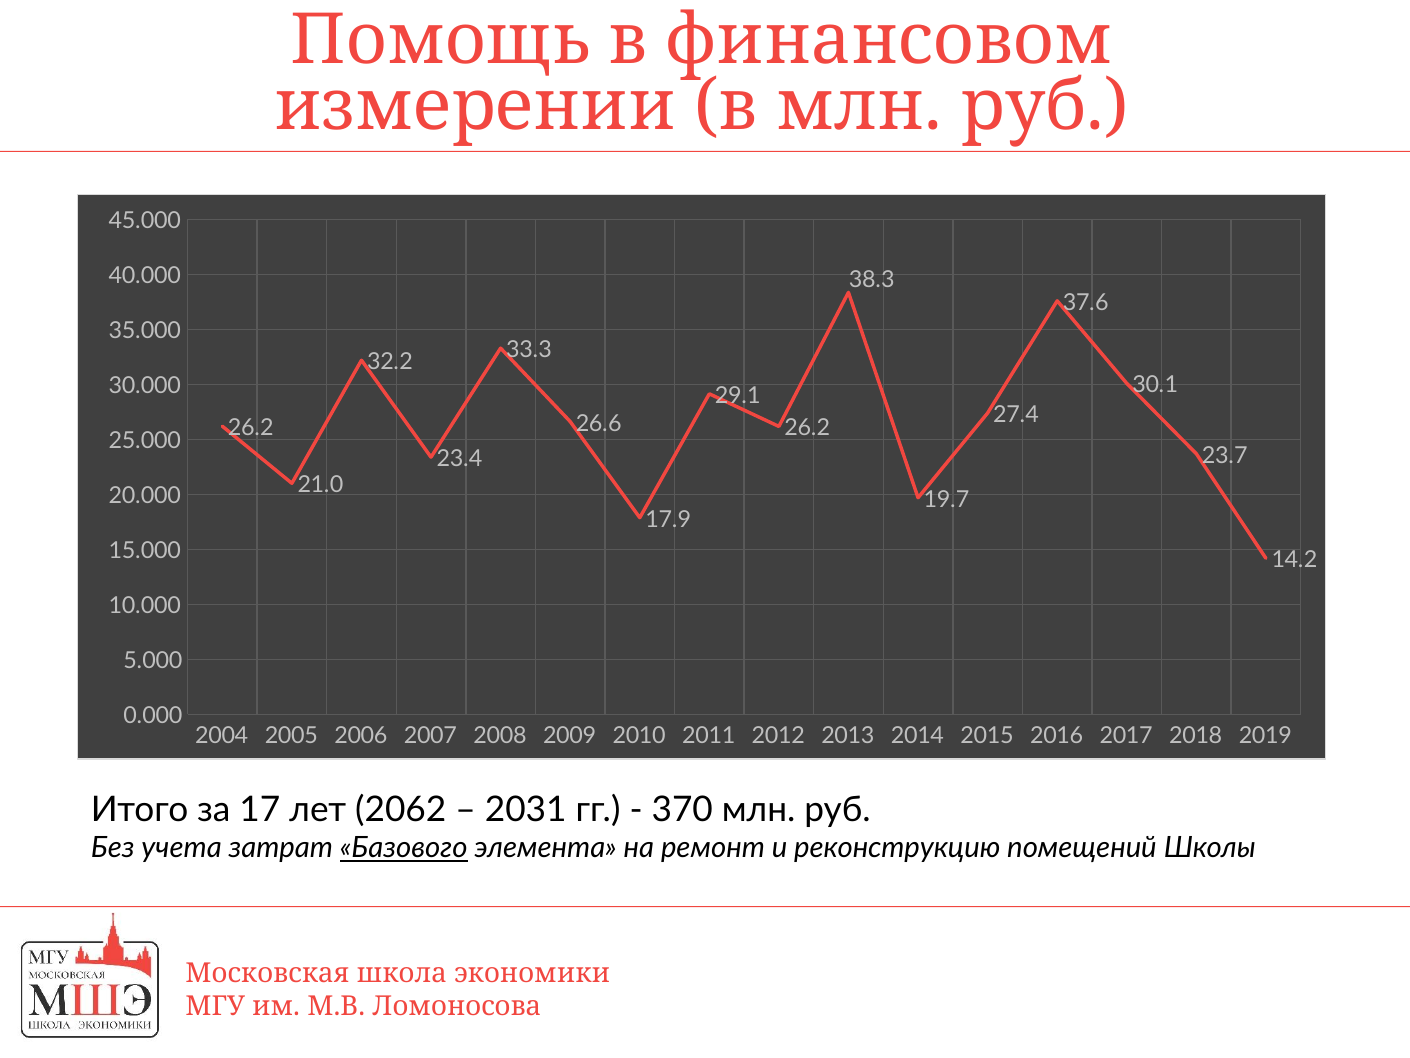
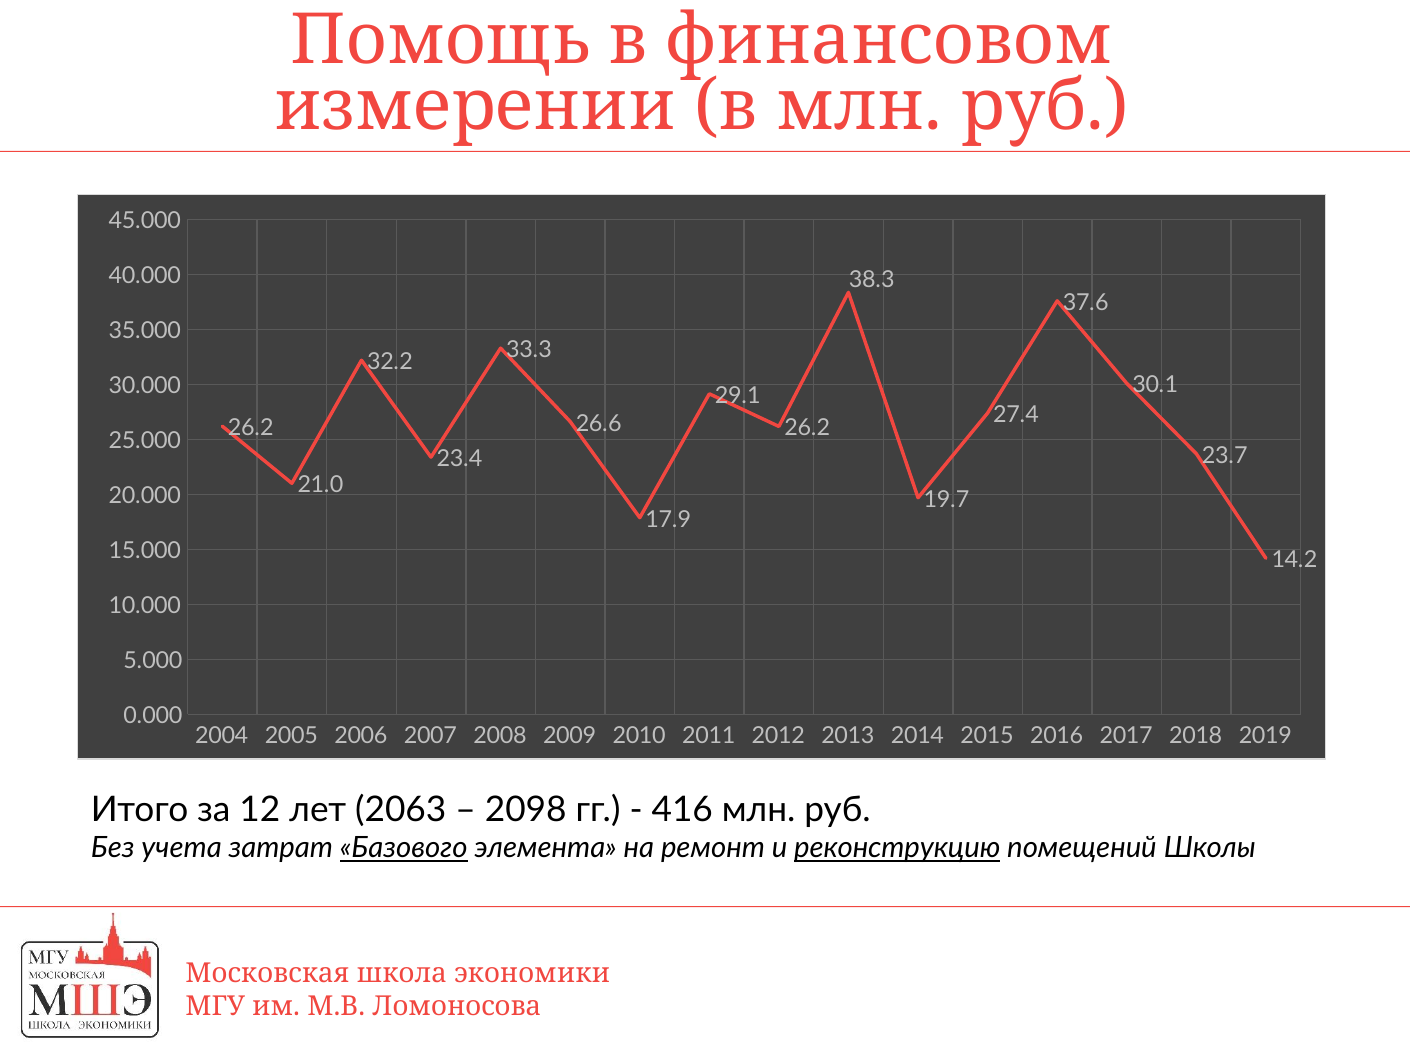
17: 17 -> 12 (260, 809)
2062: 2062 -> 2063 (401, 809)
2031: 2031 -> 2098 (526, 809)
370: 370 -> 416 (682, 809)
реконструкцию underline: none -> present (897, 848)
